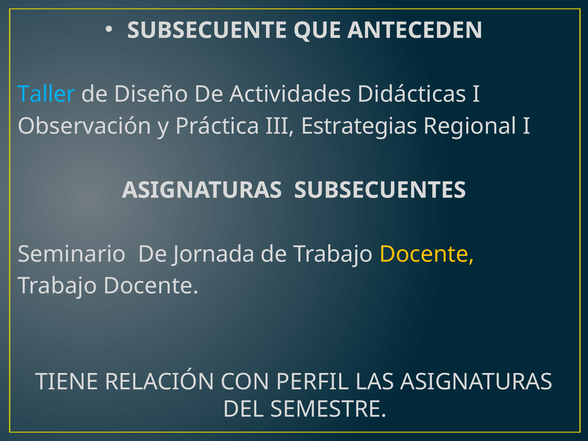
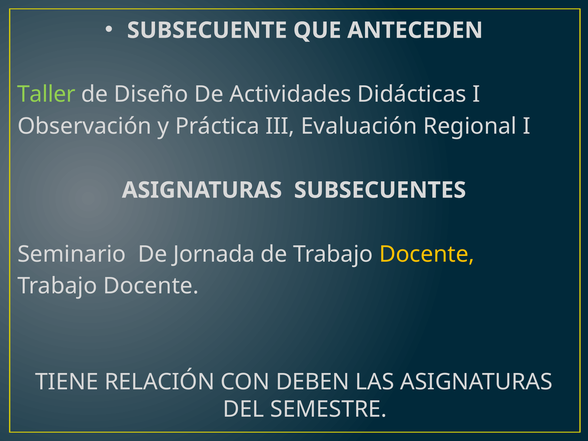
Taller colour: light blue -> light green (46, 94)
Estrategias: Estrategias -> Evaluación (359, 126)
PERFIL: PERFIL -> DEBEN (313, 382)
